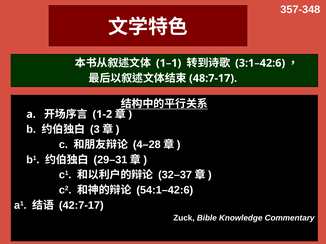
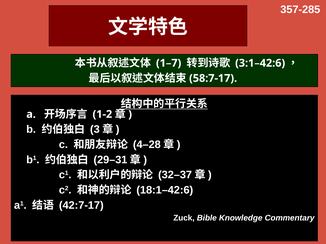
357-348: 357-348 -> 357-285 (300, 10)
1–1: 1–1 -> 1–7 (169, 63)
48:7-17: 48:7-17 -> 58:7-17 (213, 78)
54:1–42:6: 54:1–42:6 -> 18:1–42:6 (165, 190)
